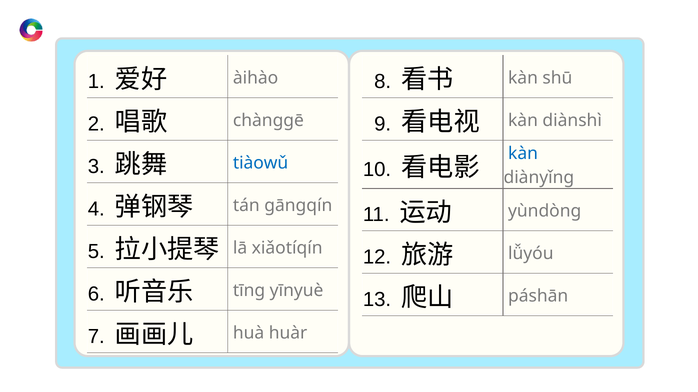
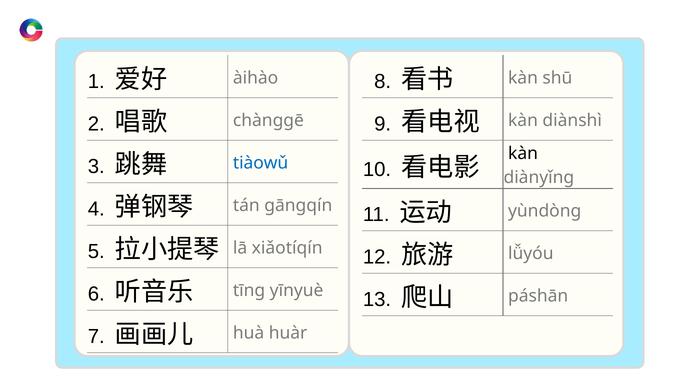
kàn colour: blue -> black (523, 154)
